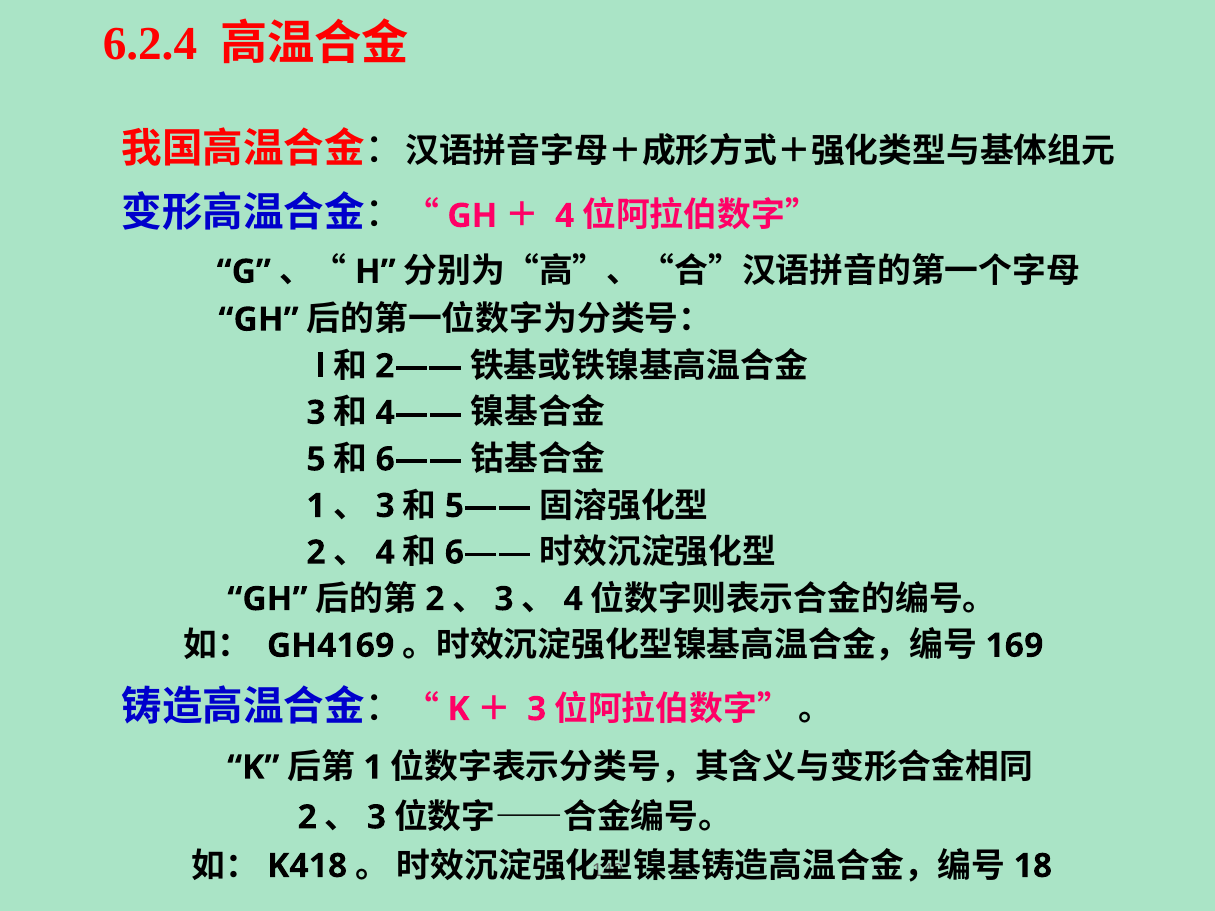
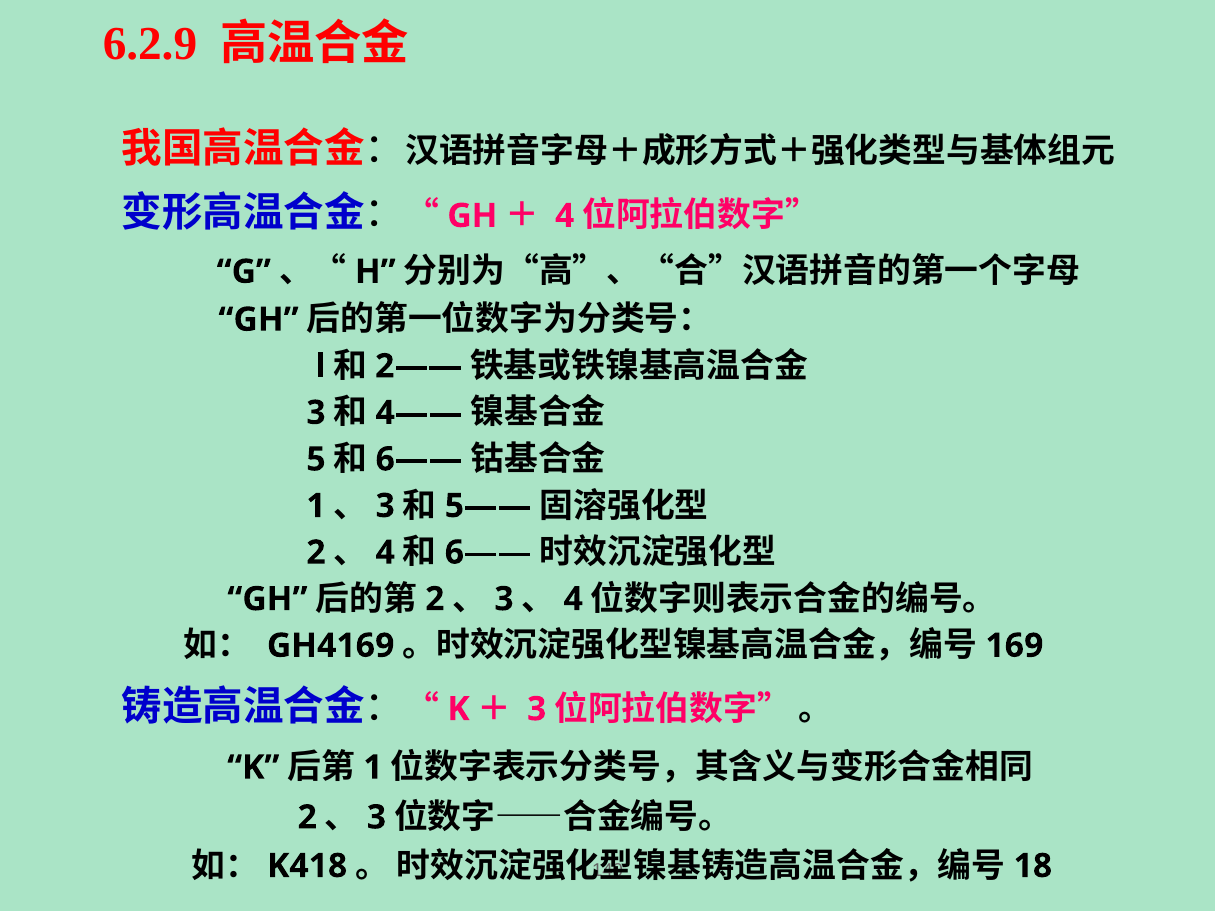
6.2.4: 6.2.4 -> 6.2.9 (150, 43)
